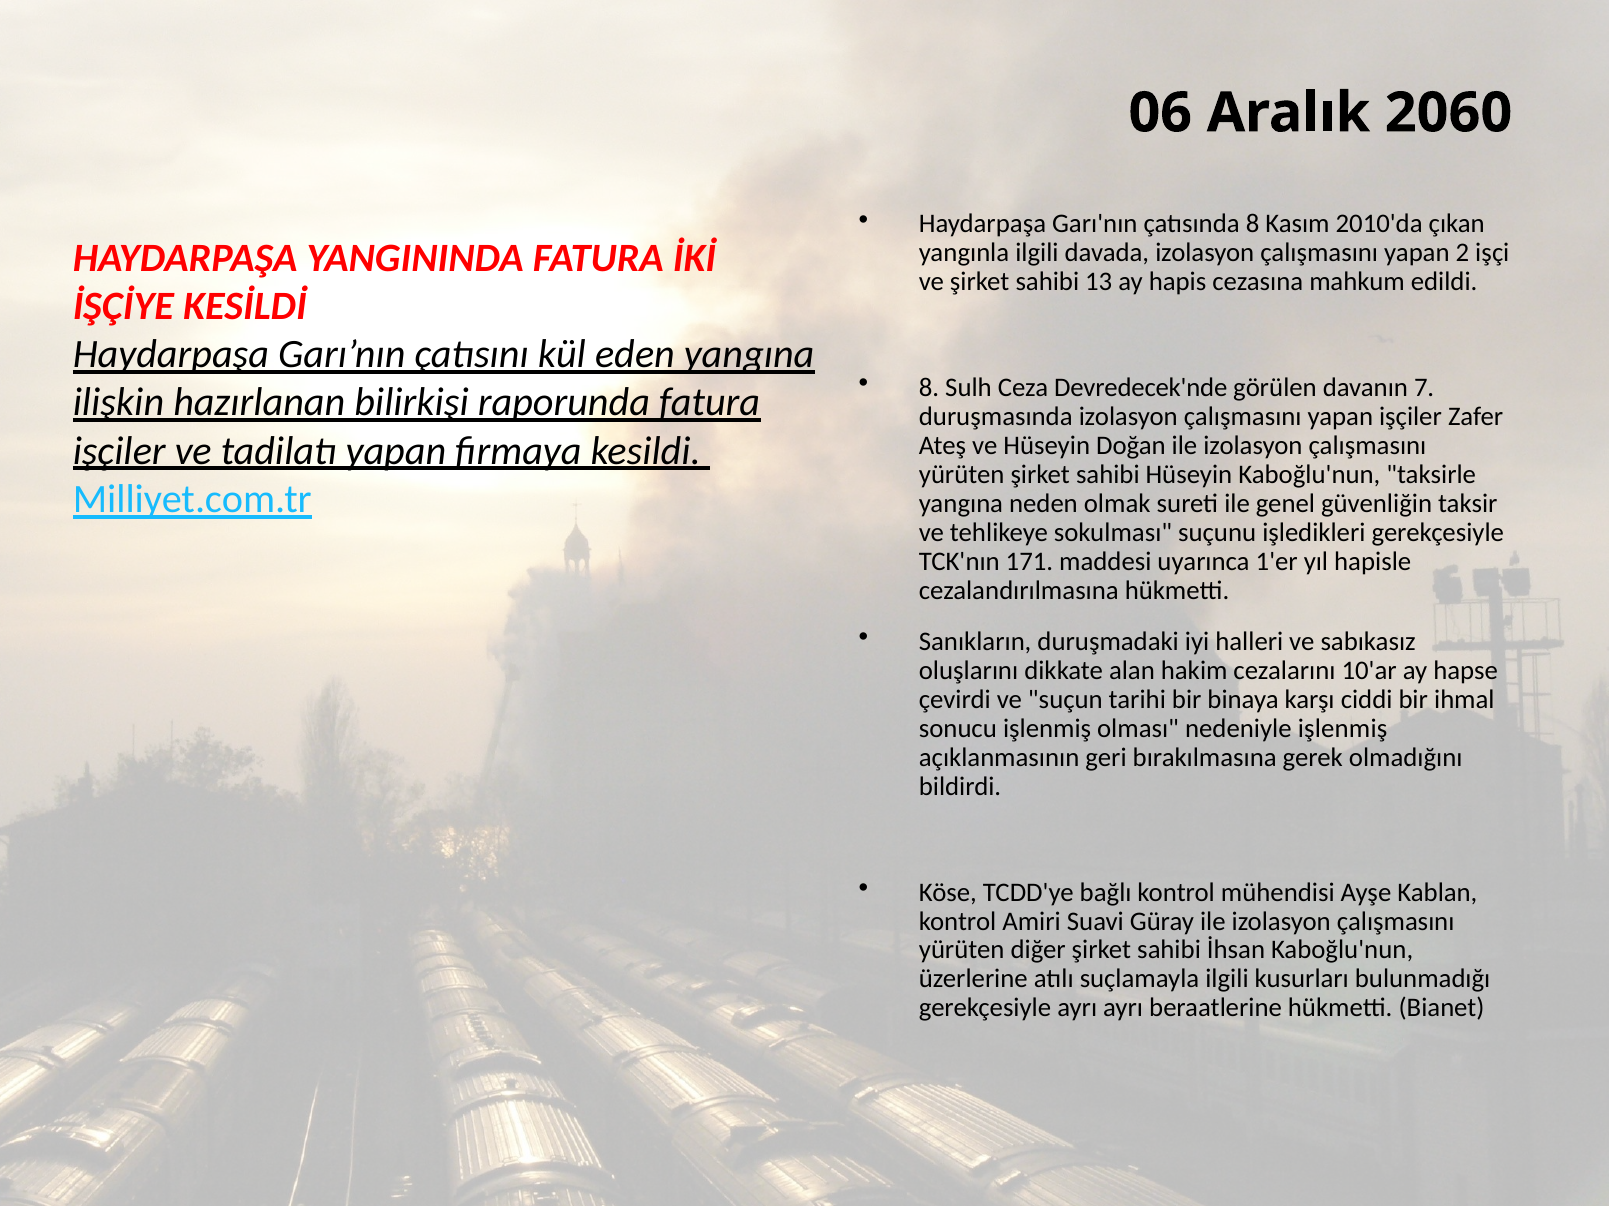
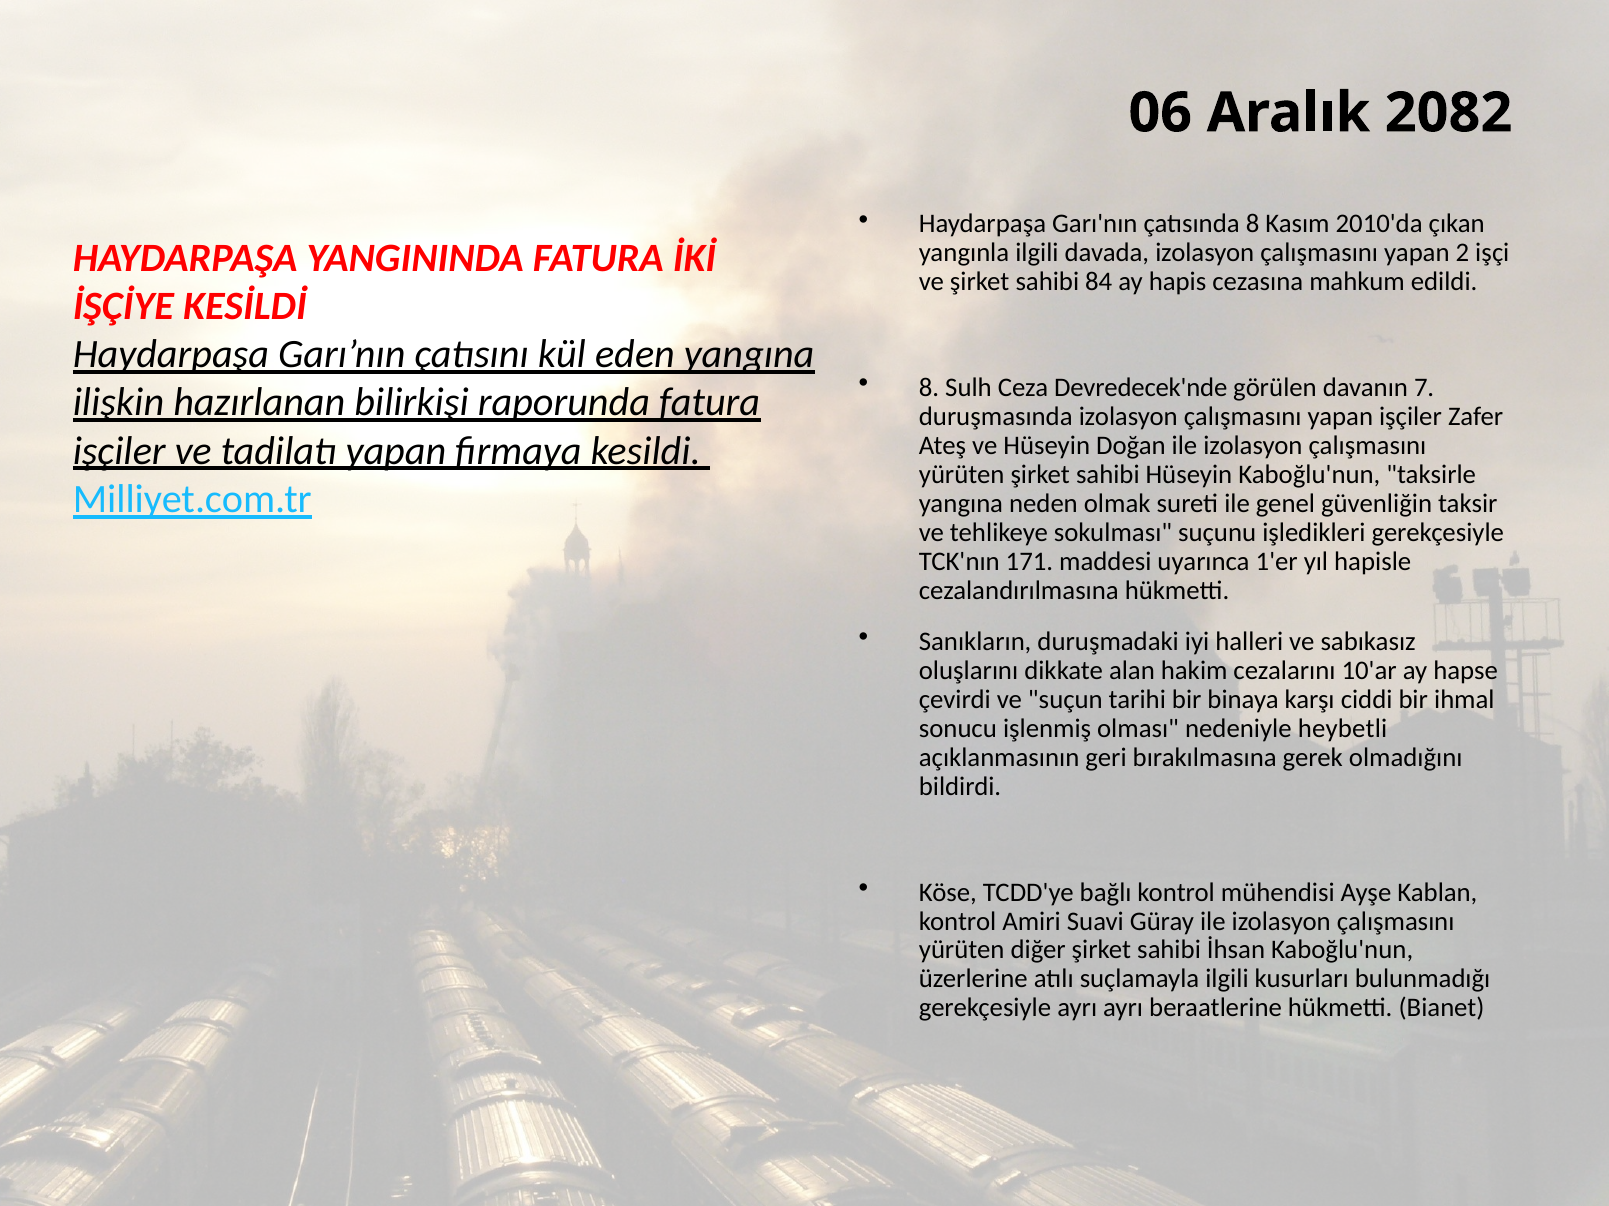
2060: 2060 -> 2082 (1449, 113)
13: 13 -> 84 (1099, 282)
nedeniyle işlenmiş: işlenmiş -> heybetli (1343, 729)
